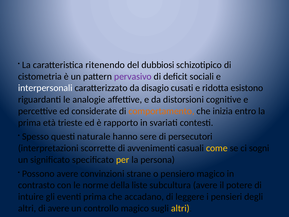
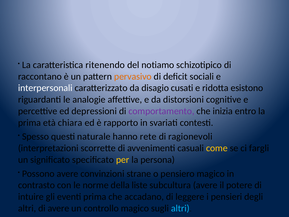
dubbiosi: dubbiosi -> notiamo (158, 65)
cistometria: cistometria -> raccontano (40, 76)
pervasivo colour: purple -> orange (133, 76)
considerate: considerate -> depressioni (94, 111)
comportamento colour: orange -> purple (161, 111)
trieste: trieste -> chiara (70, 123)
sere: sere -> rete (148, 136)
persecutori: persecutori -> ragionevoli (190, 136)
sogni: sogni -> fargli (259, 148)
altri colour: yellow -> light blue (180, 208)
